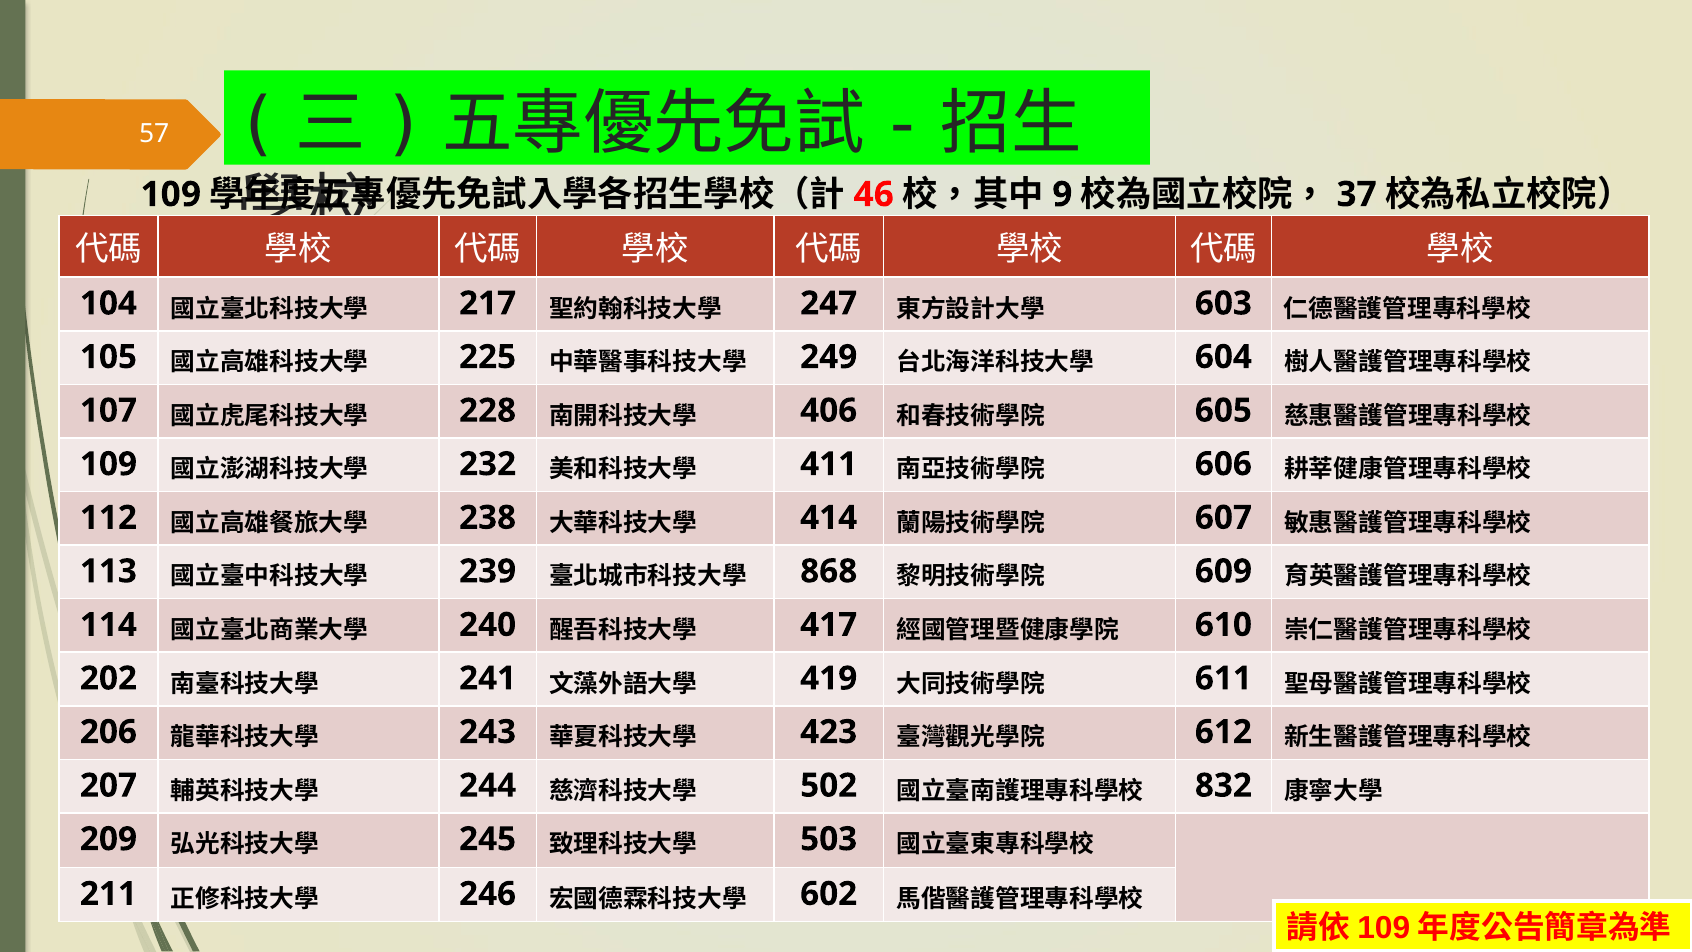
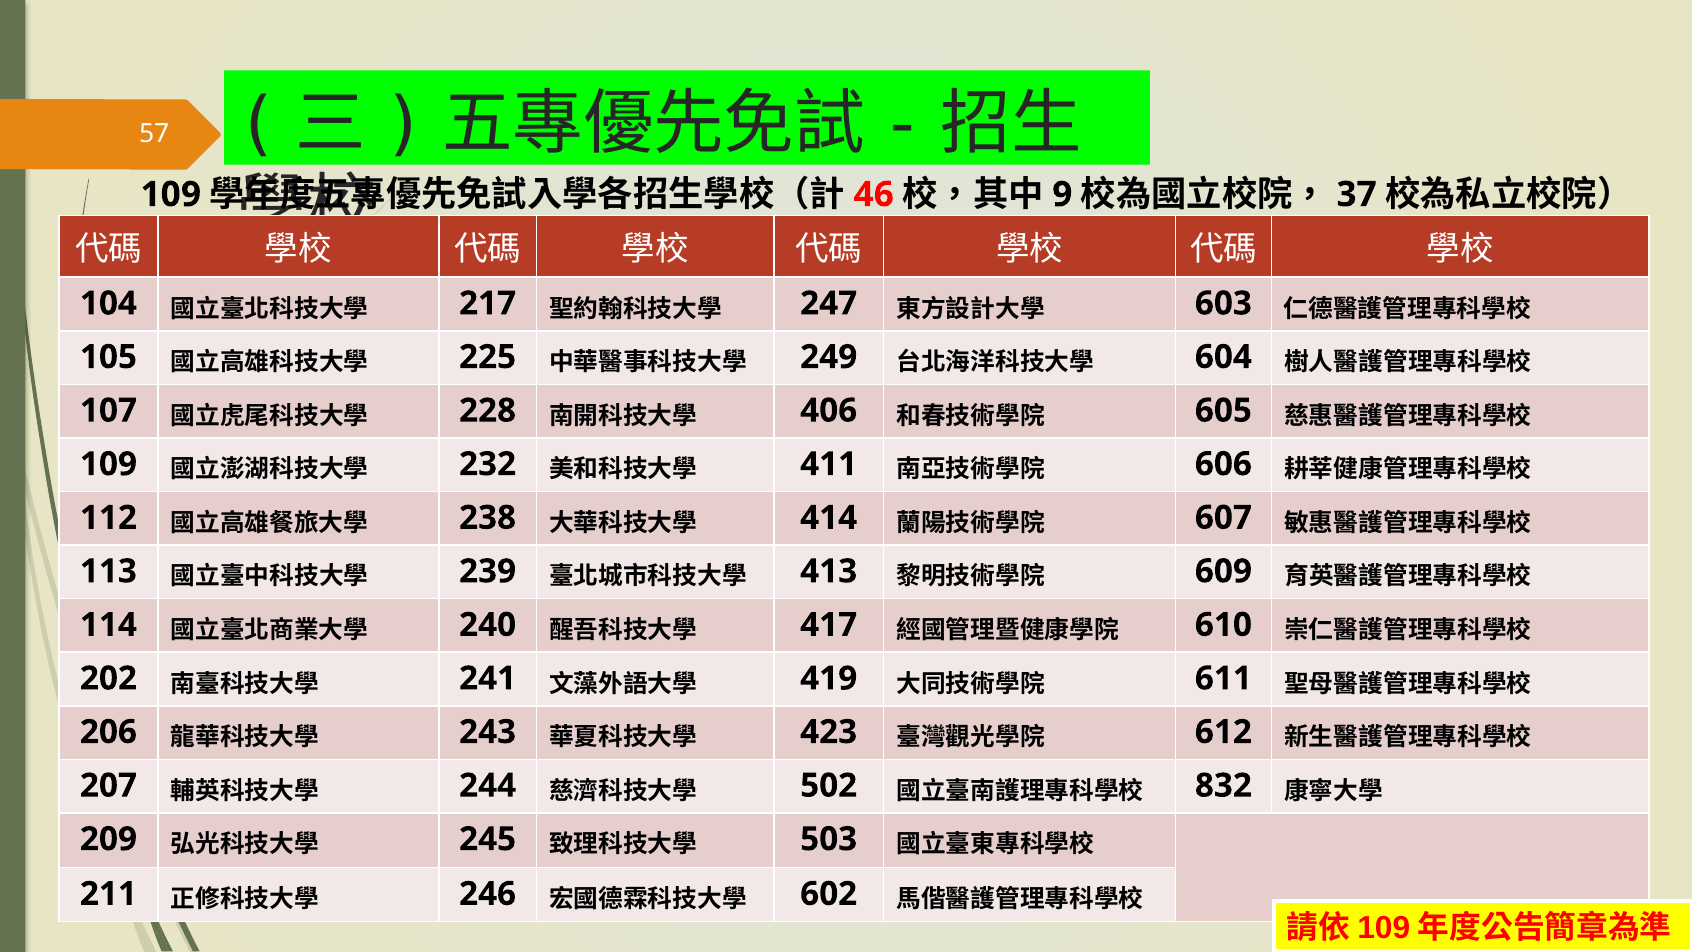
868: 868 -> 413 (829, 571)
